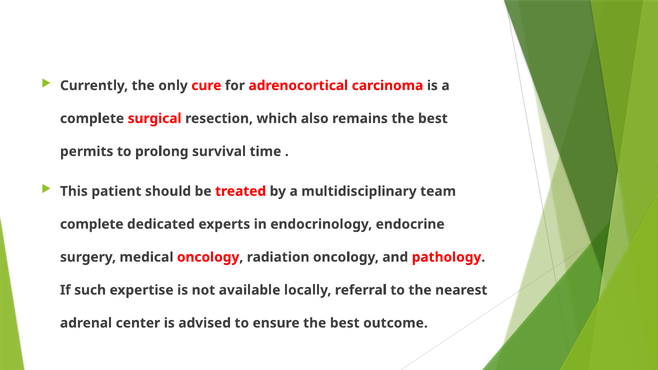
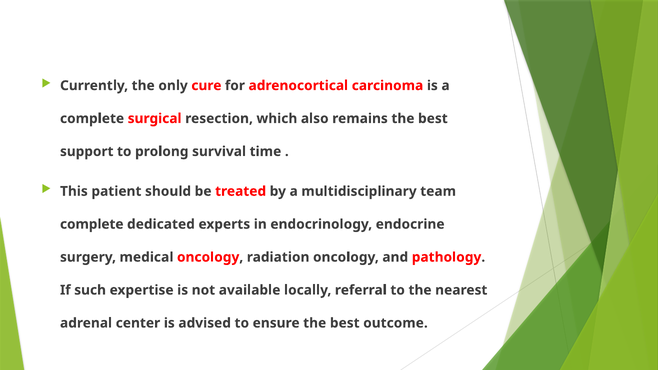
permits: permits -> support (87, 152)
